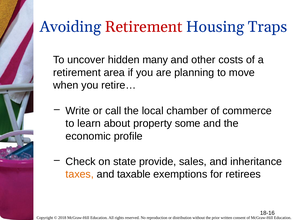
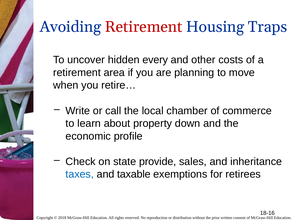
many: many -> every (155, 60)
some: some -> down (188, 123)
taxes colour: orange -> blue (80, 174)
